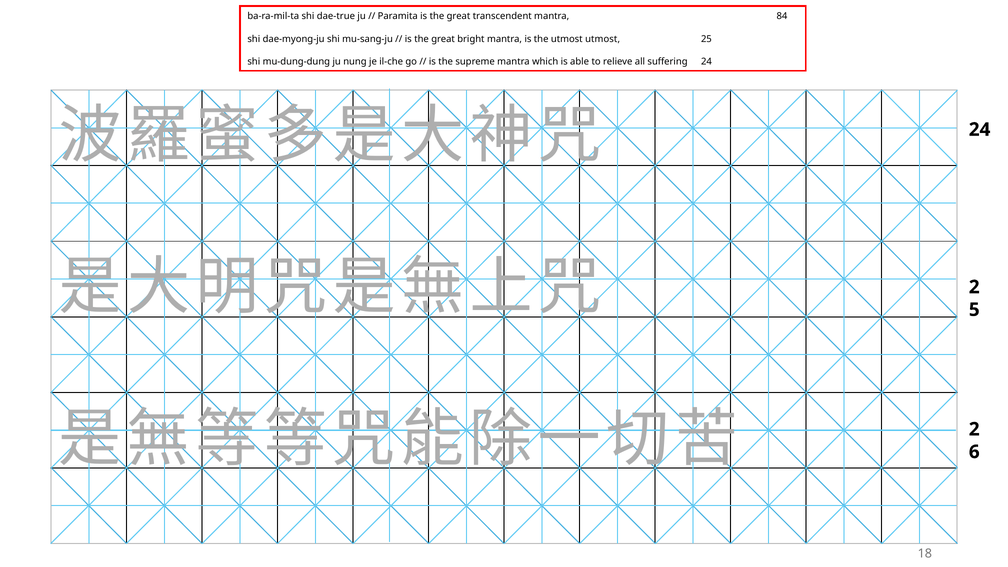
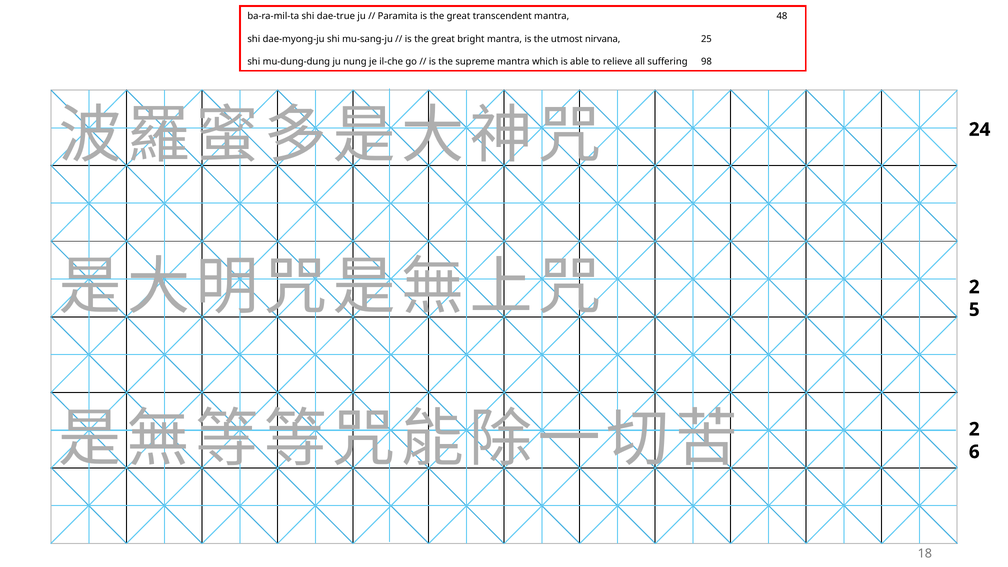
84: 84 -> 48 (782, 16)
utmost utmost: utmost -> nirvana (603, 39)
suffering 24: 24 -> 98 (706, 62)
